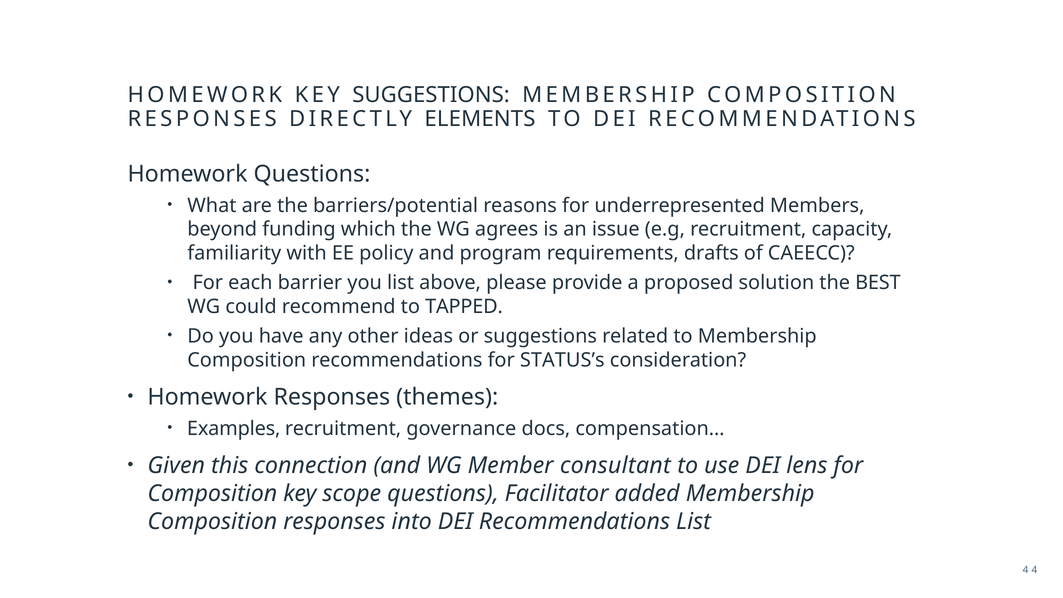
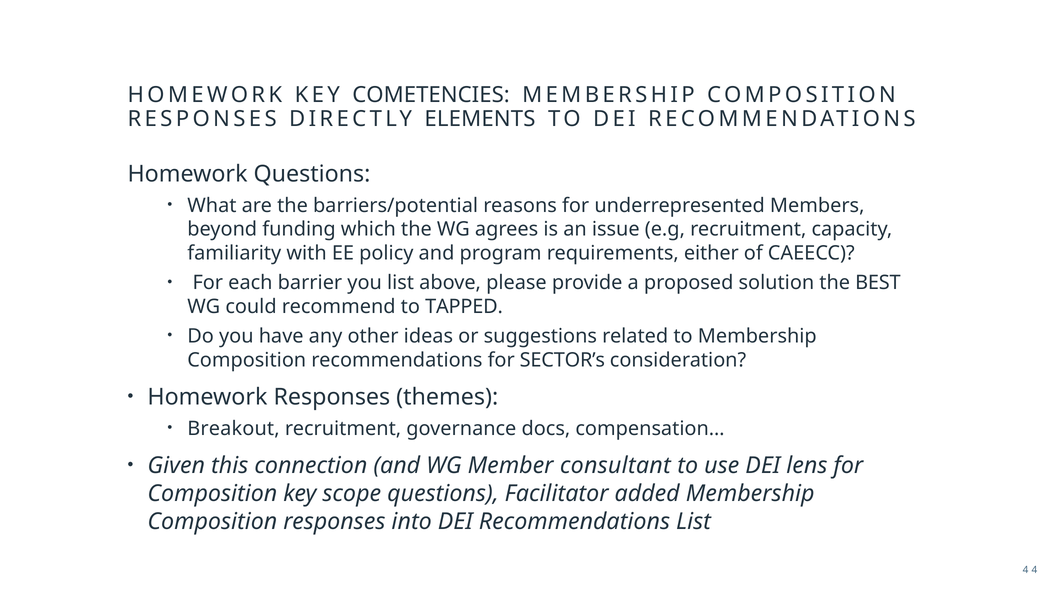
KEY SUGGESTIONS: SUGGESTIONS -> COMETENCIES (431, 95)
drafts: drafts -> either (711, 253)
STATUS’s: STATUS’s -> SECTOR’s (562, 360)
Examples: Examples -> Breakout (234, 428)
